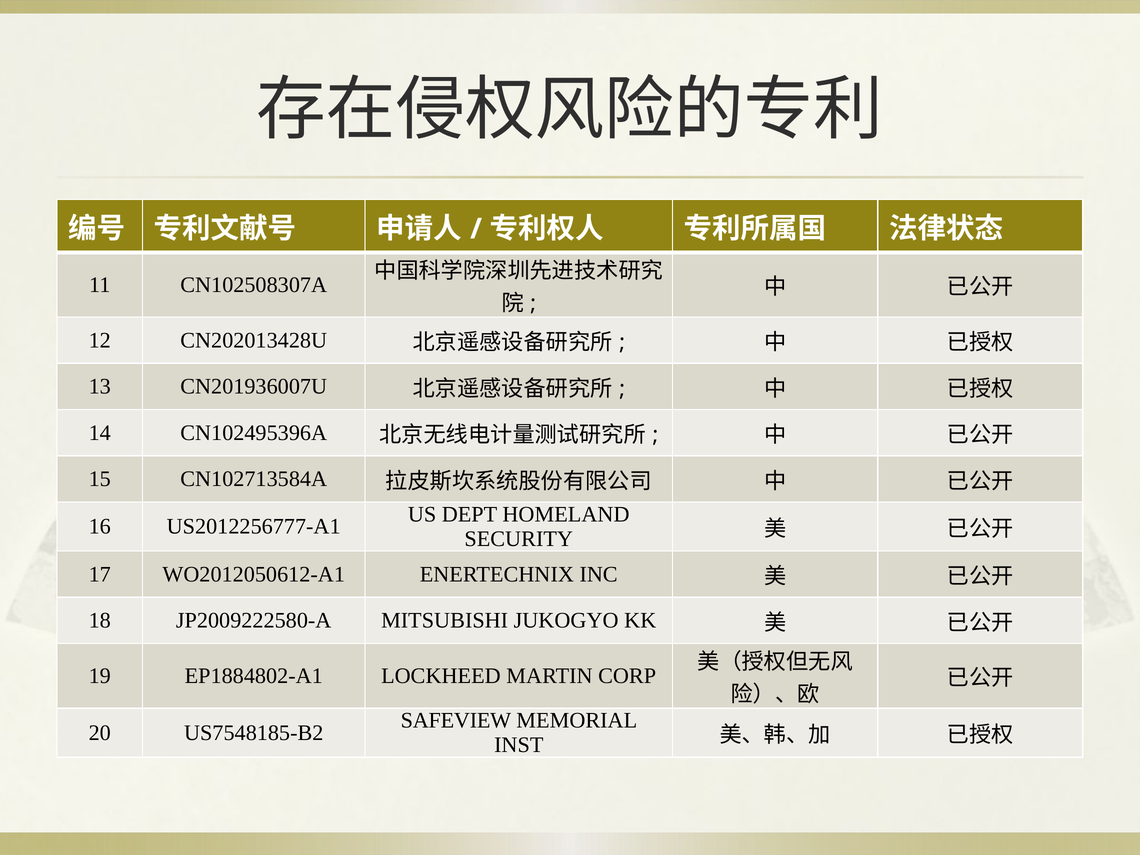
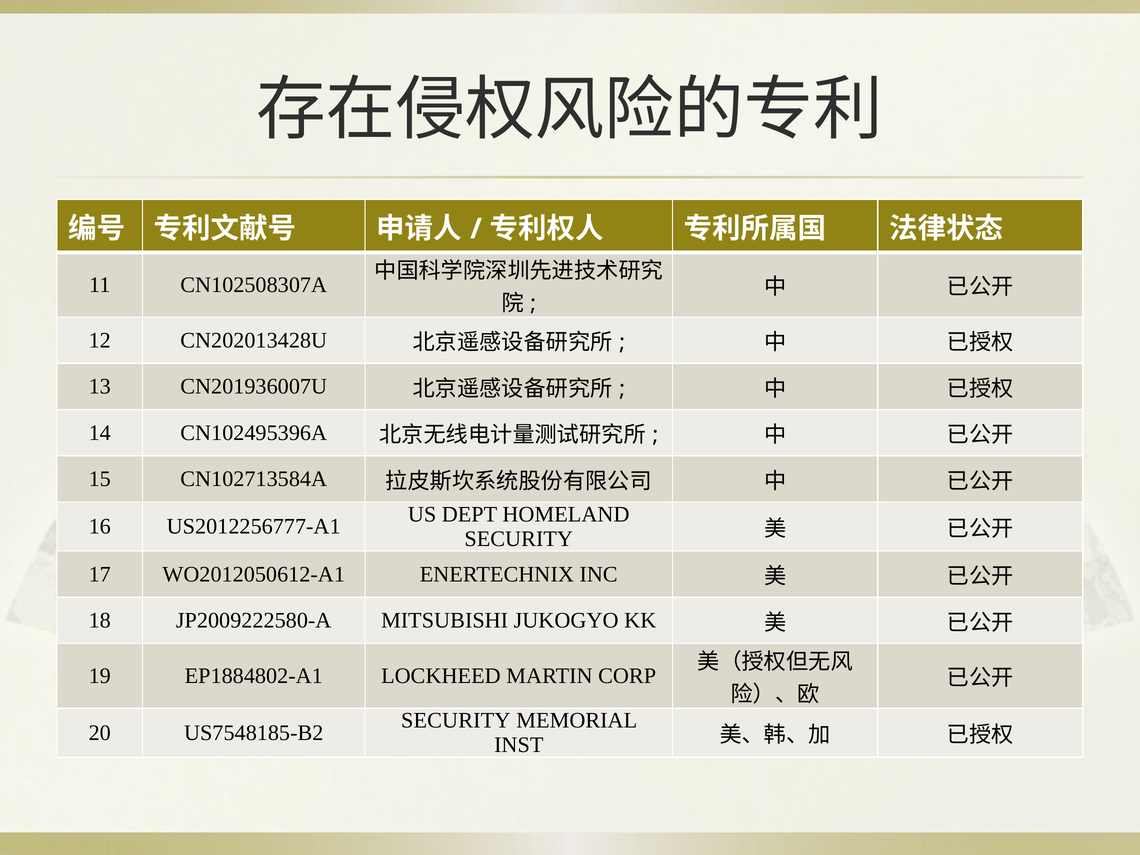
SAFEVIEW: SAFEVIEW -> SECURITY (456, 721)
